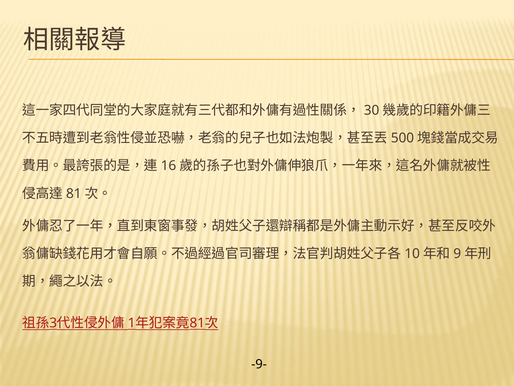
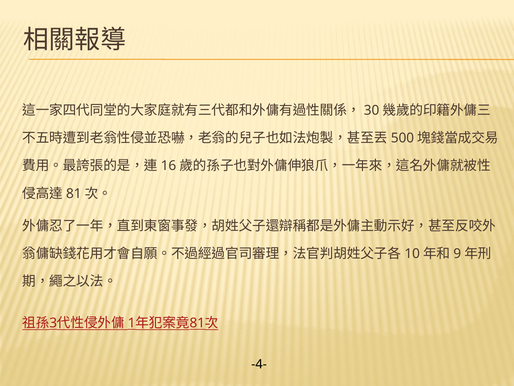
-9-: -9- -> -4- (259, 364)
